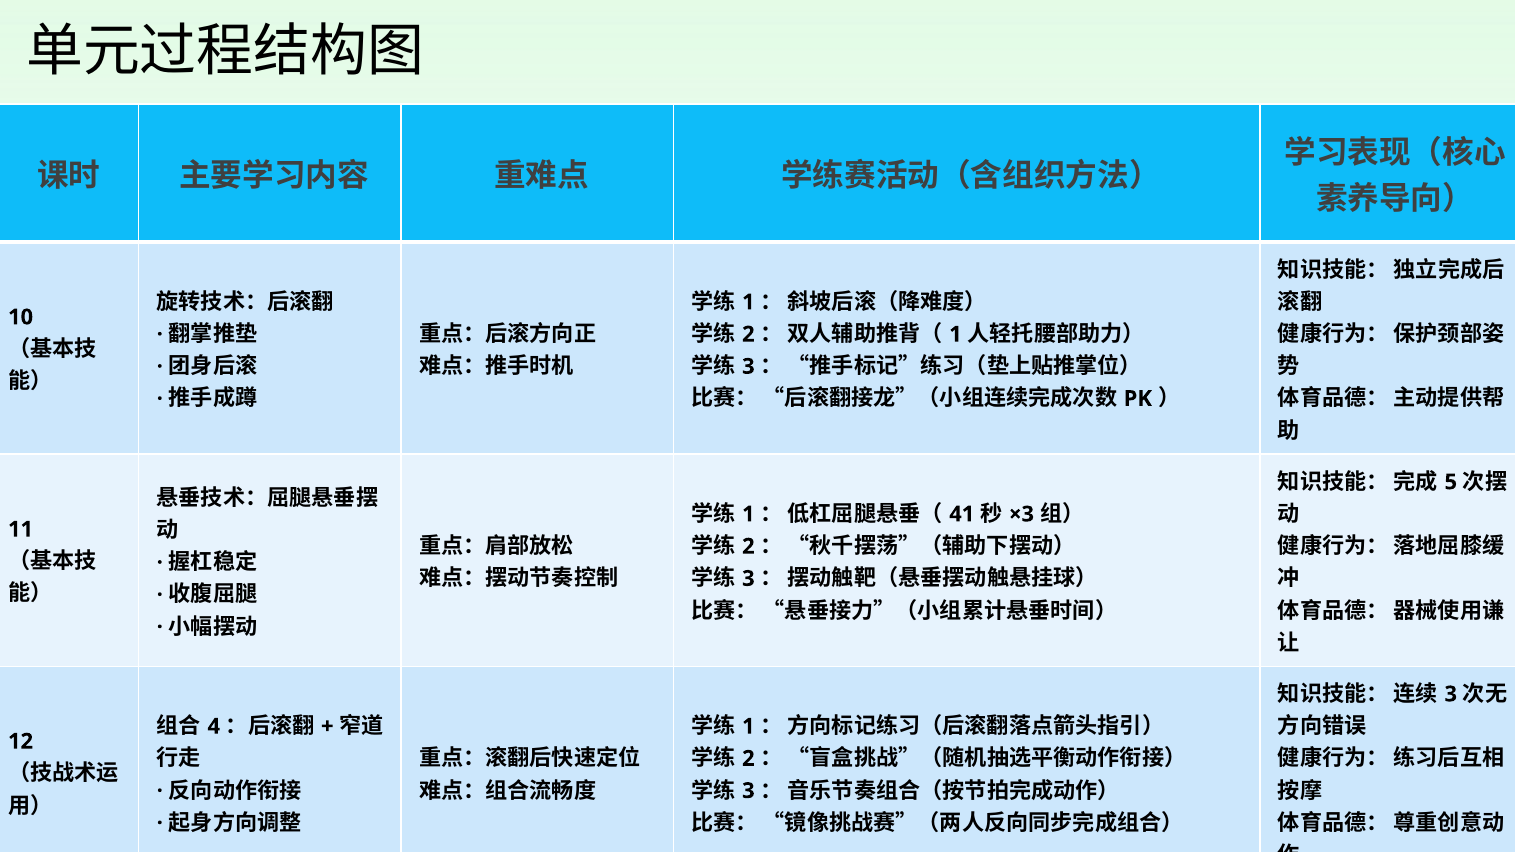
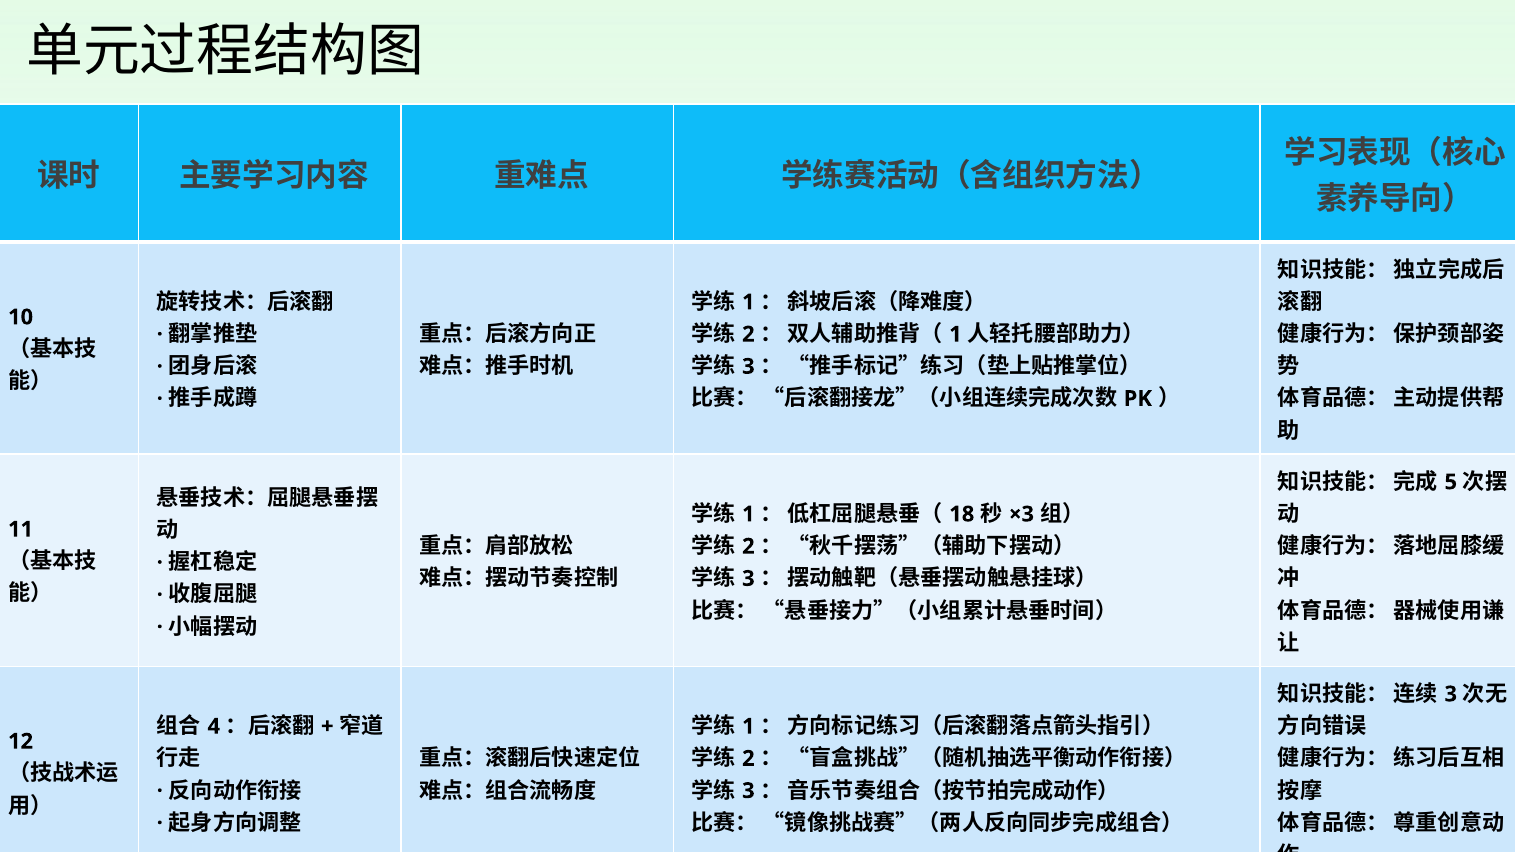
41: 41 -> 18 (962, 514)
